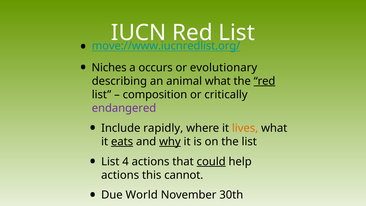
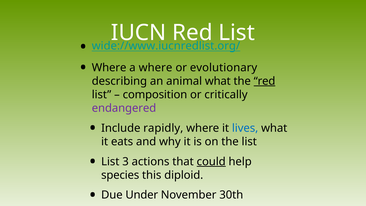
move://www.iucnredlist.org/: move://www.iucnredlist.org/ -> wide://www.iucnredlist.org/ (166, 46)
Niches: Niches -> Where (109, 68)
a occurs: occurs -> where (155, 68)
lives colour: orange -> blue (245, 128)
eats underline: present -> none (122, 142)
why underline: present -> none (170, 142)
4: 4 -> 3 (125, 161)
actions: actions -> species (120, 175)
cannot: cannot -> diploid (184, 175)
World: World -> Under (142, 195)
